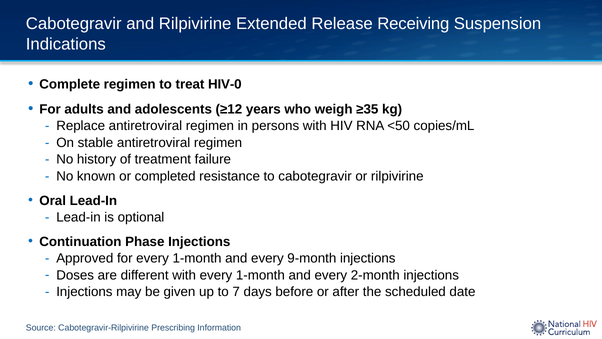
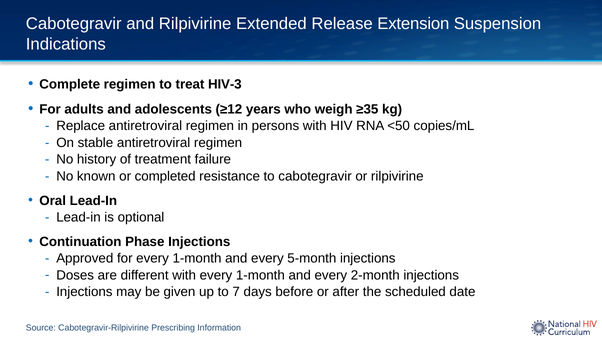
Receiving: Receiving -> Extension (413, 24)
HIV-0: HIV-0 -> HIV-3 (225, 84)
9-month: 9-month -> 5-month (312, 258)
